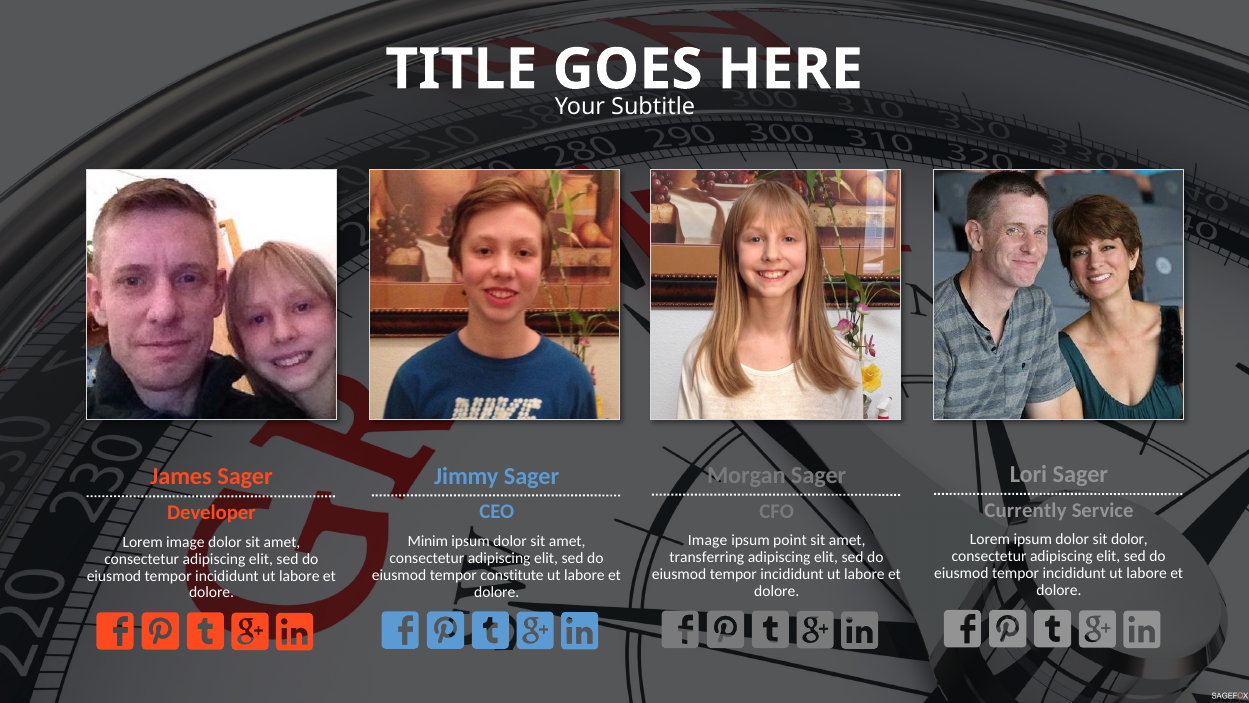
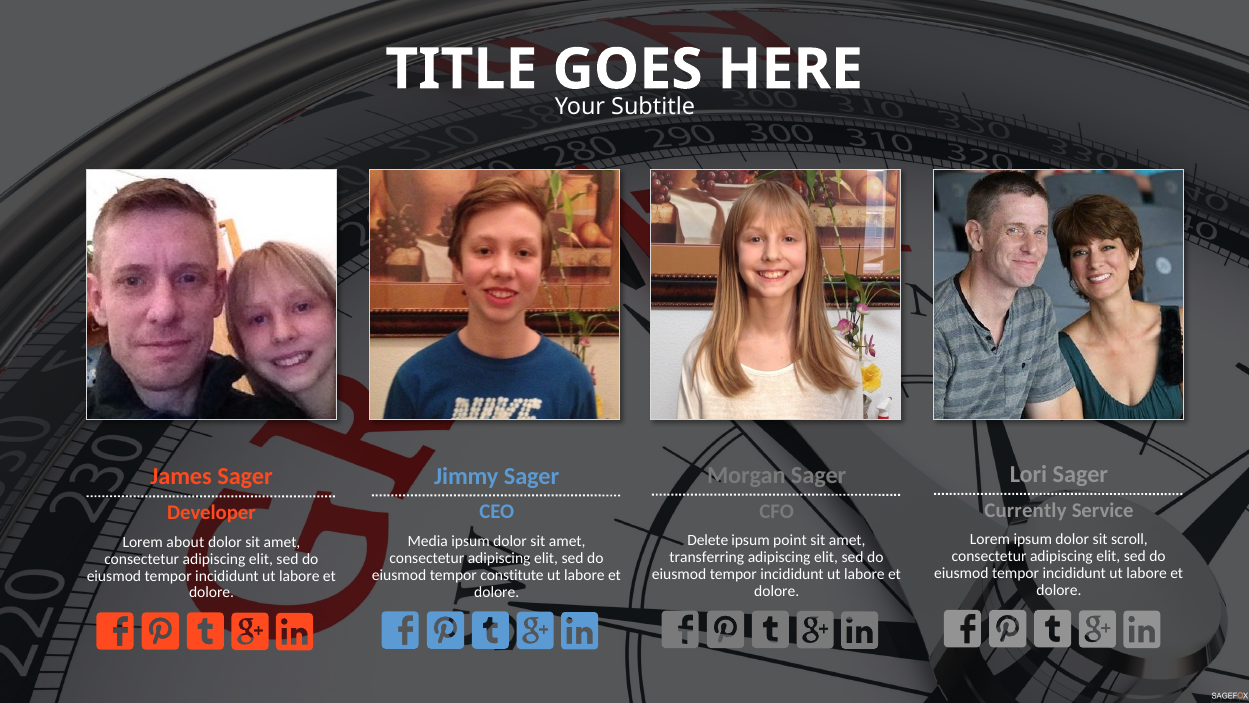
sit dolor: dolor -> scroll (1129, 539)
Image: Image -> Delete (708, 540)
Minim: Minim -> Media (428, 541)
Lorem image: image -> about (185, 542)
